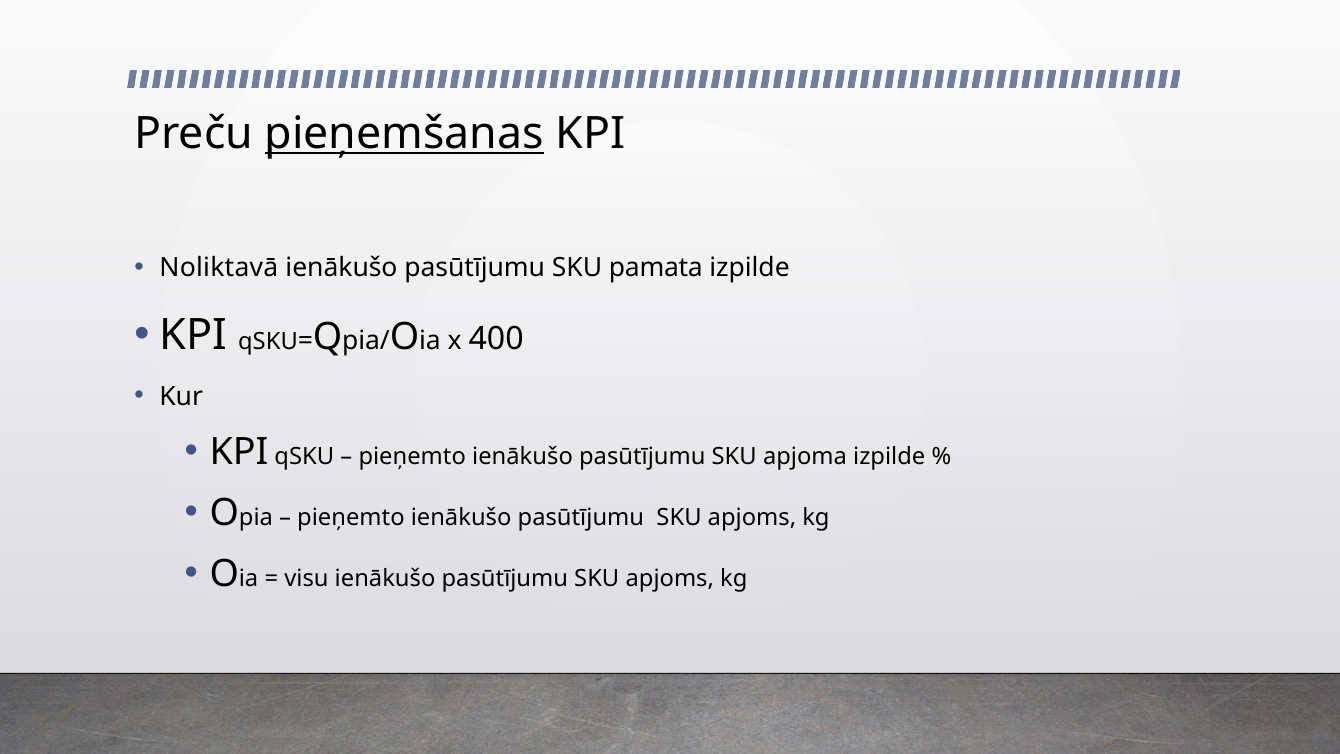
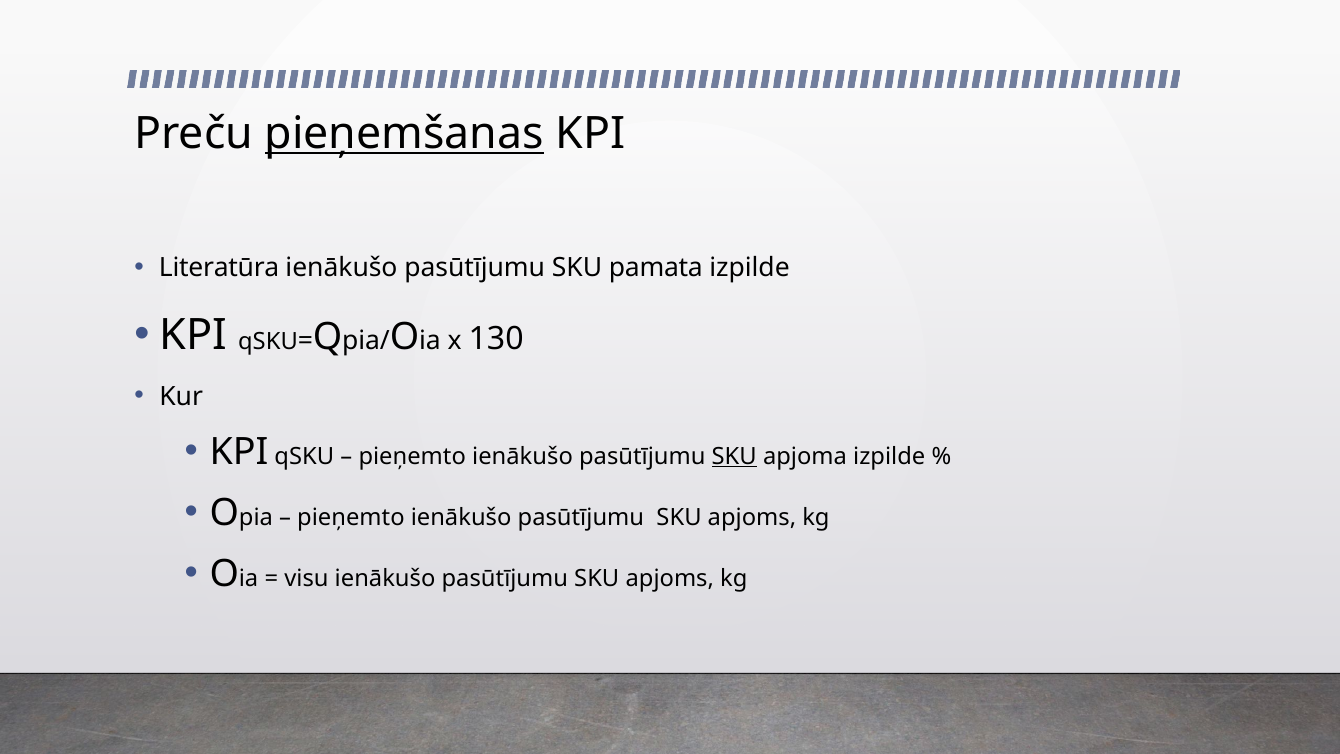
Noliktavā: Noliktavā -> Literatūra (219, 268)
400: 400 -> 130 (496, 339)
SKU underline: none -> present (734, 456)
